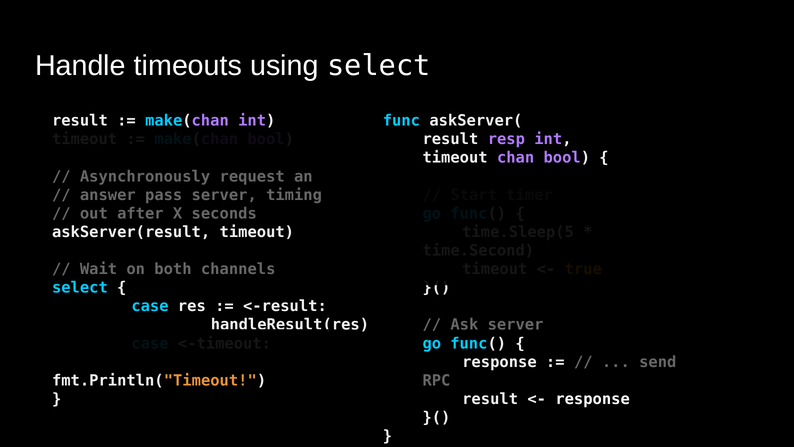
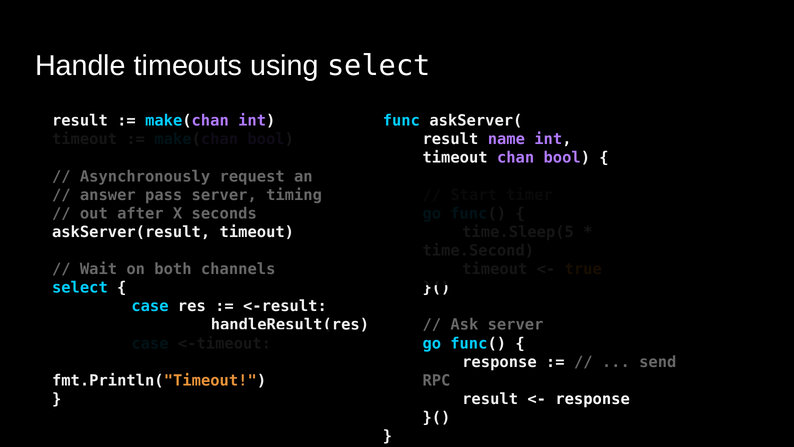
resp: resp -> name (506, 139)
